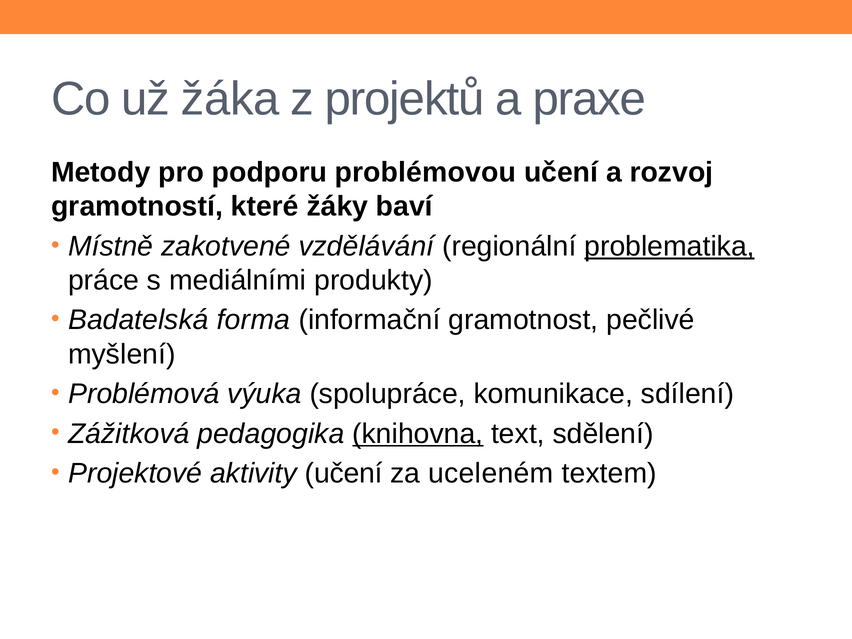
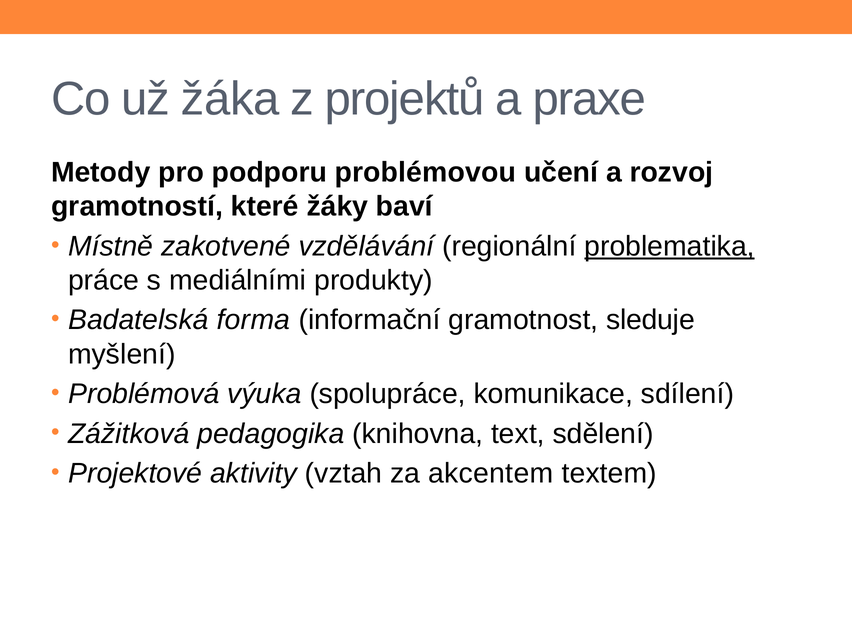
pečlivé: pečlivé -> sleduje (651, 320)
knihovna underline: present -> none (418, 434)
aktivity učení: učení -> vztah (344, 473)
uceleném: uceleném -> akcentem (491, 473)
